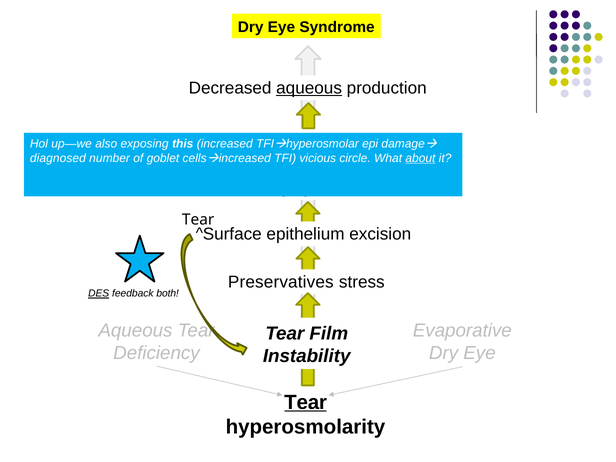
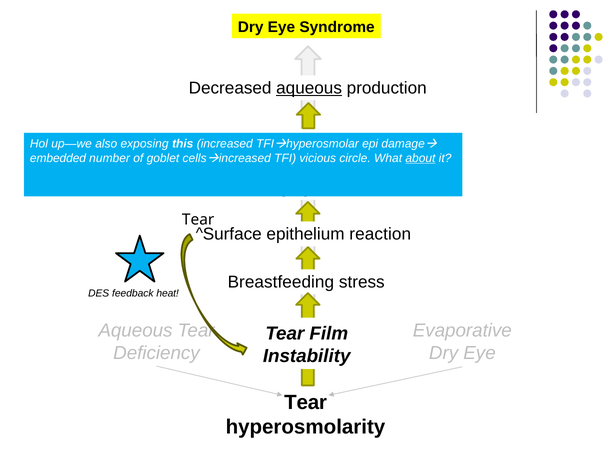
diagnosed: diagnosed -> embedded (58, 158)
excision: excision -> reaction (380, 234)
Preservatives: Preservatives -> Breastfeeding (281, 282)
DES underline: present -> none (99, 294)
both: both -> heat (168, 294)
Tear underline: present -> none (306, 402)
